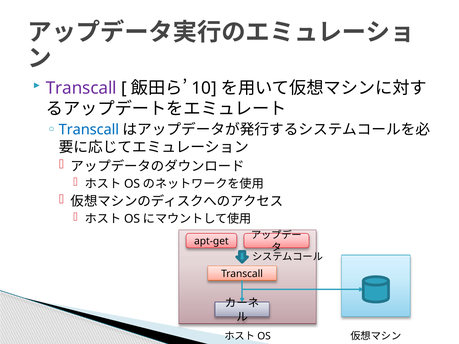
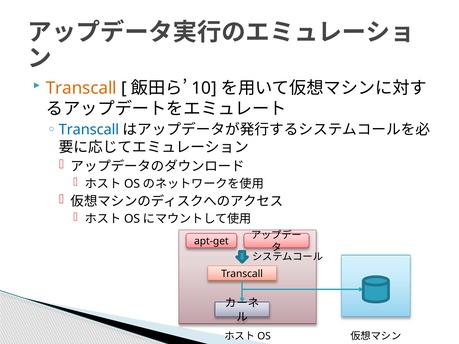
Transcall colour: purple -> orange (81, 88)
